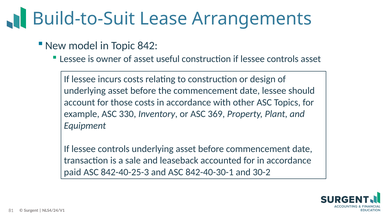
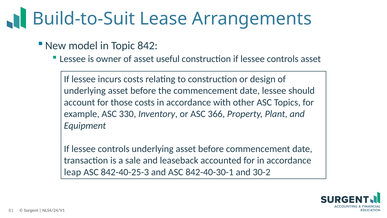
369: 369 -> 366 (216, 114)
paid: paid -> leap (73, 172)
